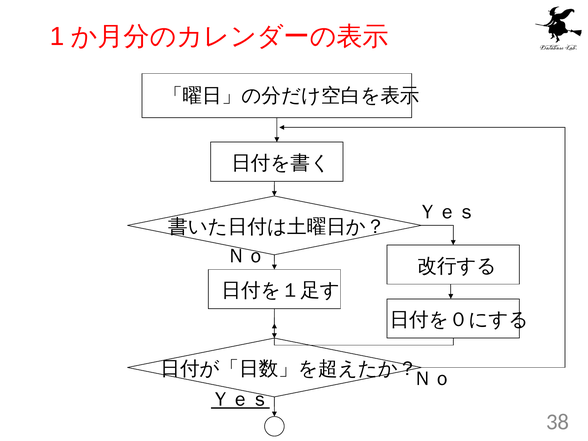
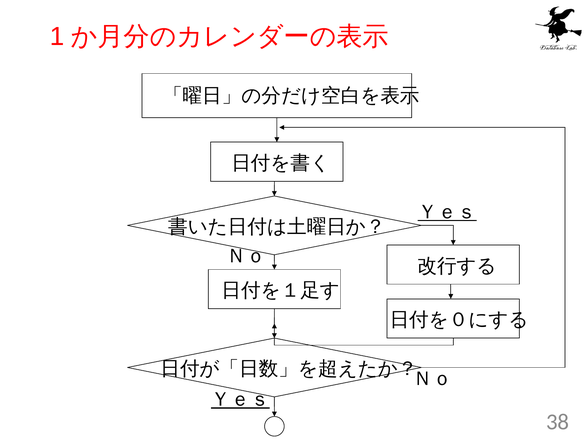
Ｙｅｓ underline: none -> present (447, 212)
